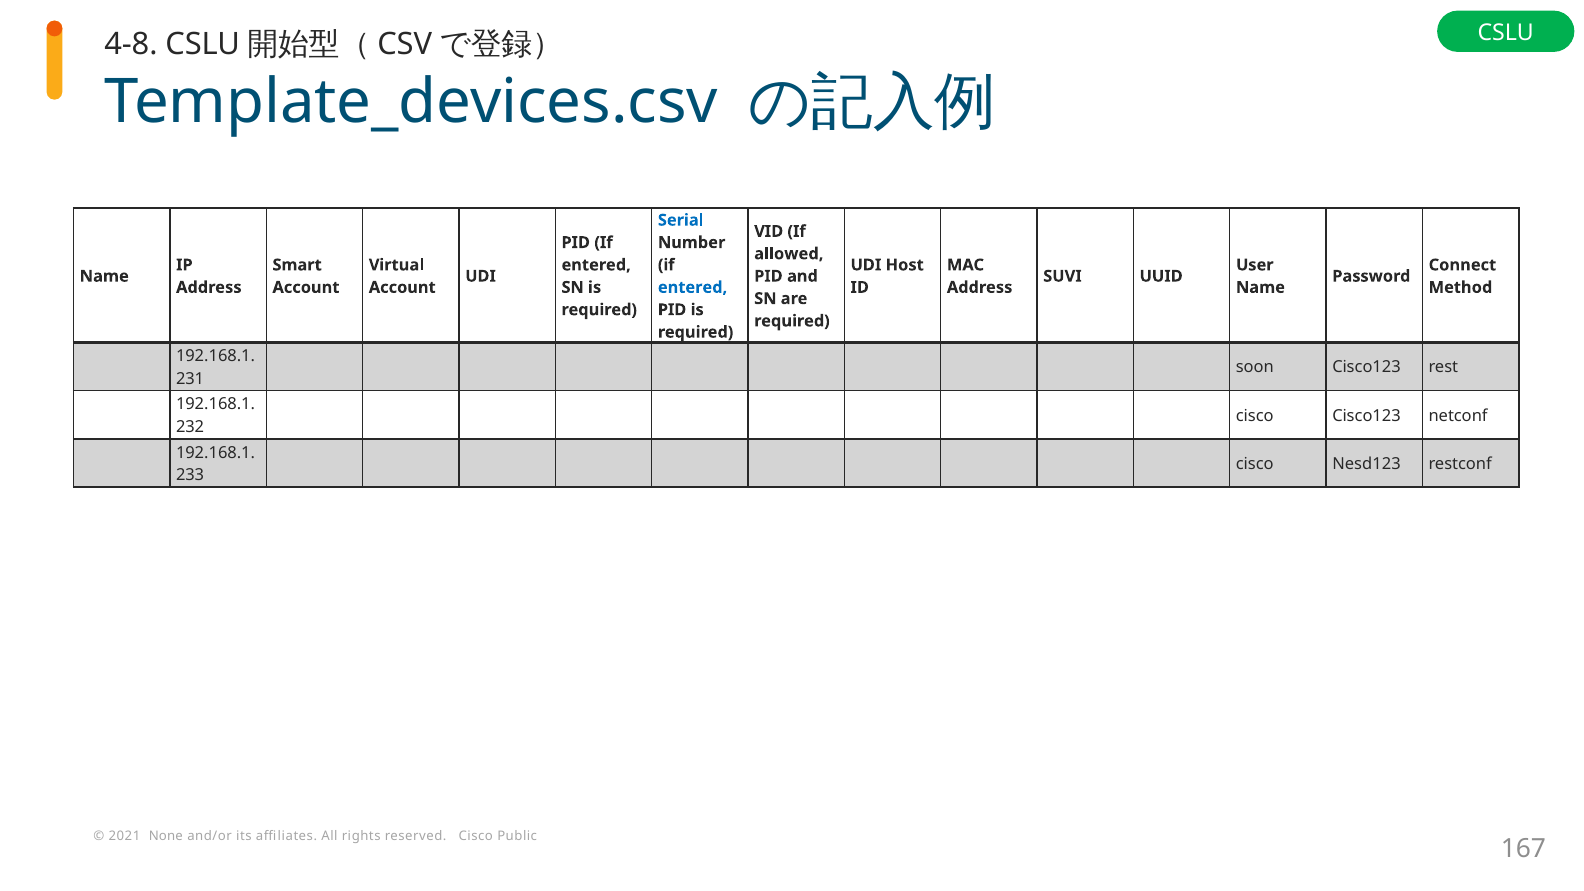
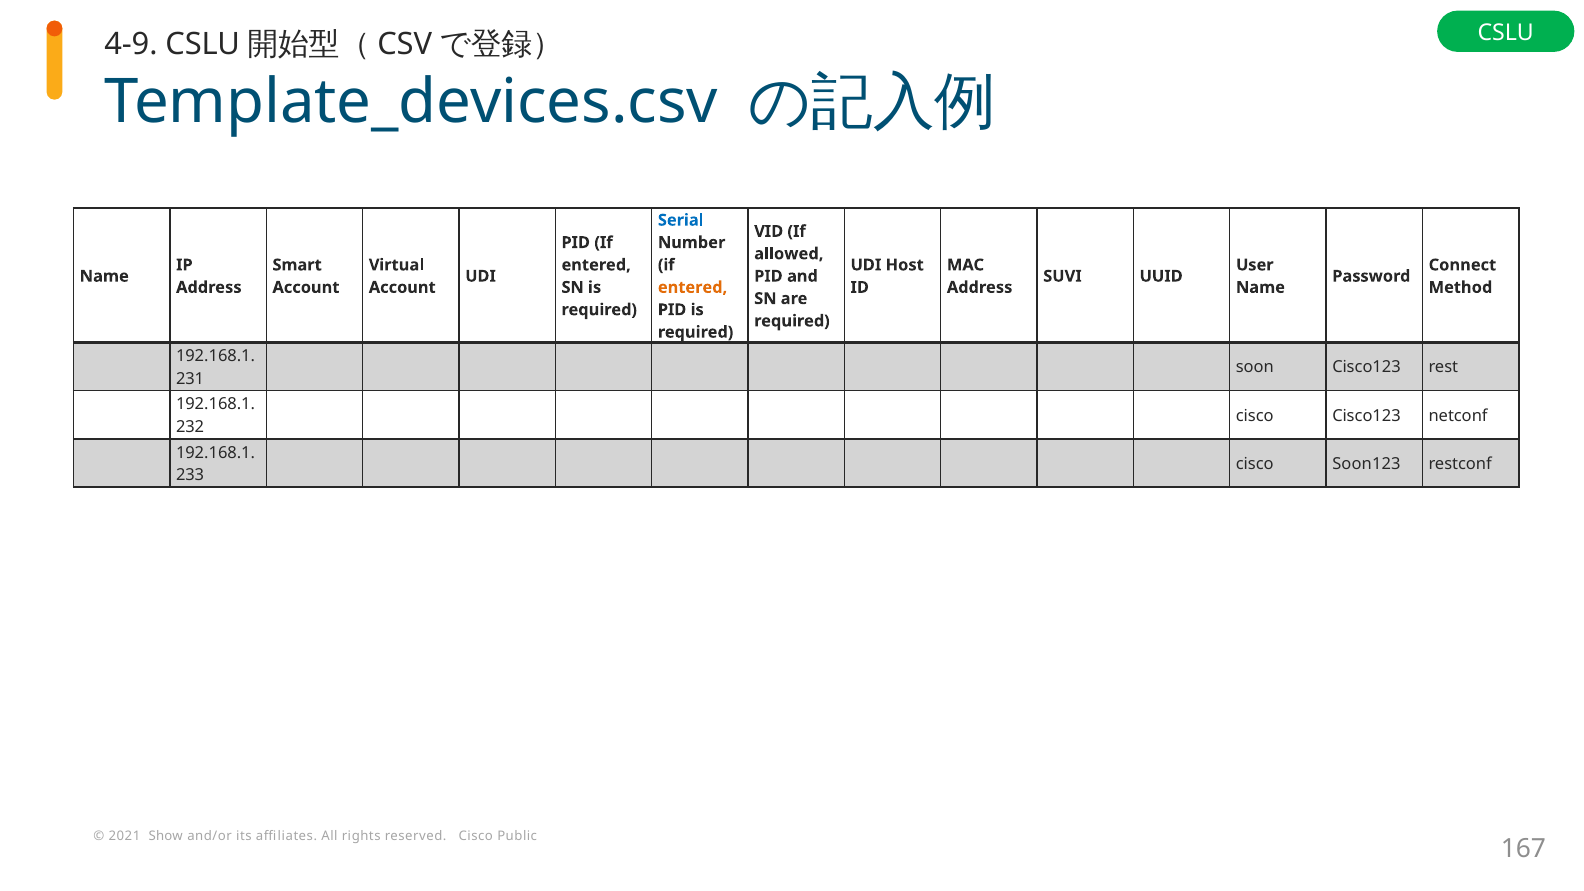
4-8: 4-8 -> 4-9 (131, 45)
entered colour: blue -> orange (693, 287)
Nesd123: Nesd123 -> Soon123 (1366, 464)
None: None -> Show (166, 836)
